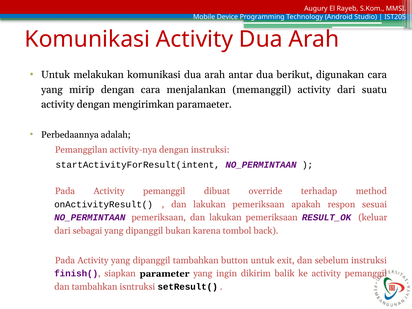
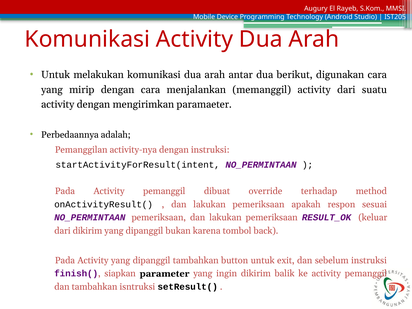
dari sebagai: sebagai -> dikirim (87, 231)
